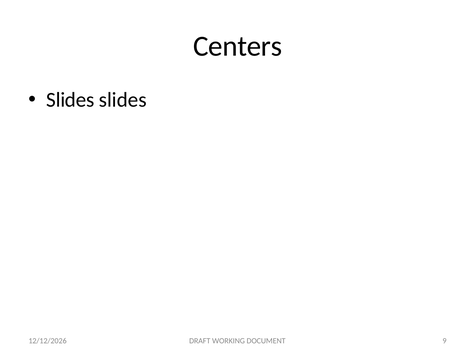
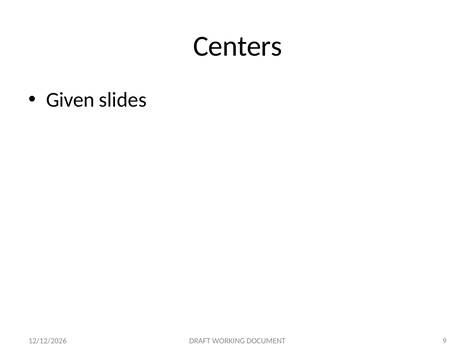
Slides: Slides -> Given (70, 100)
